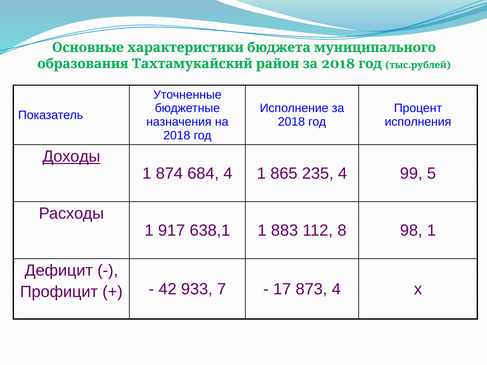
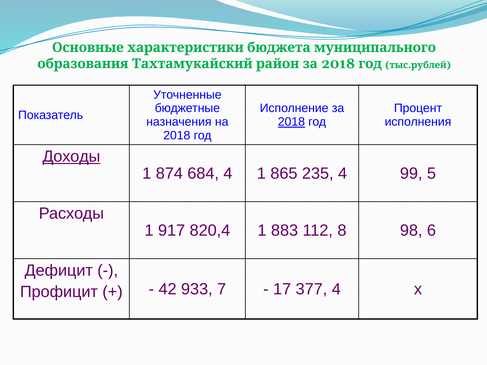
2018 underline: none -> present (291, 122)
638,1: 638,1 -> 820,4 (210, 231)
98 1: 1 -> 6 (432, 231)
873: 873 -> 377 (311, 289)
